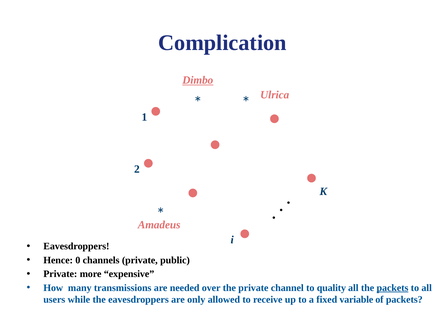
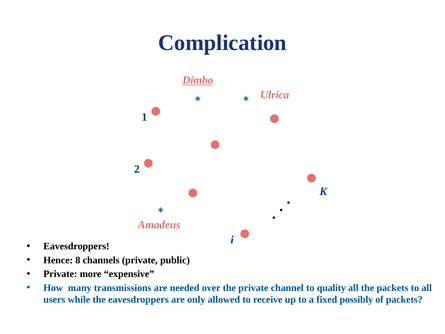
0: 0 -> 8 (78, 260)
packets underline: present -> none (392, 288)
variable: variable -> possibly (356, 299)
